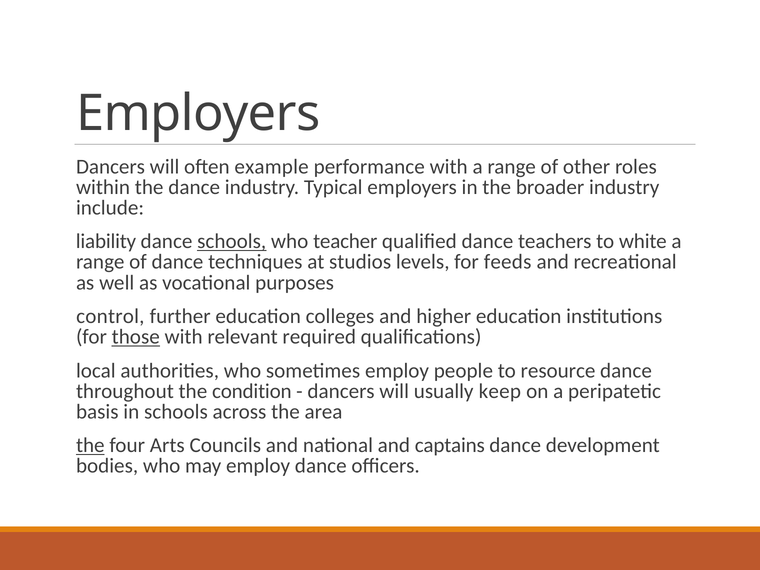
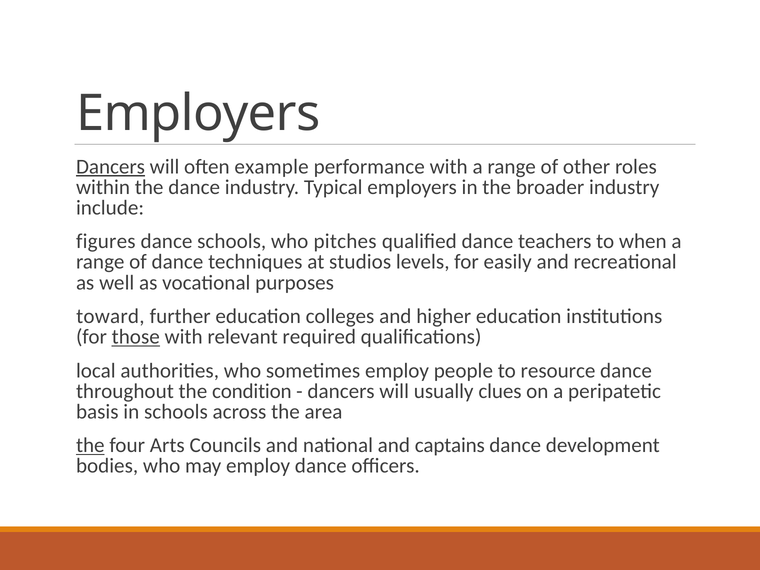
Dancers underline: none -> present (110, 167)
liability: liability -> figures (106, 241)
schools underline: present -> none (232, 241)
teacher: teacher -> pitches (345, 241)
white: white -> when (643, 241)
feeds: feeds -> easily (508, 262)
control: control -> toward (110, 316)
keep: keep -> clues (500, 391)
